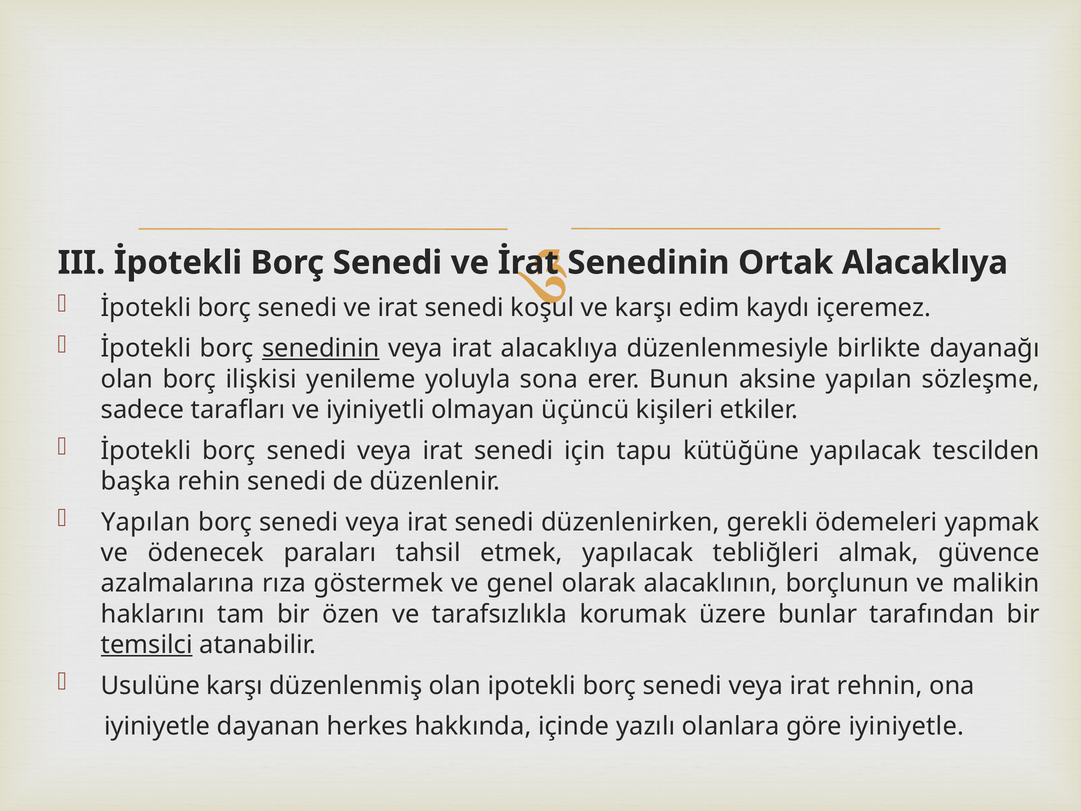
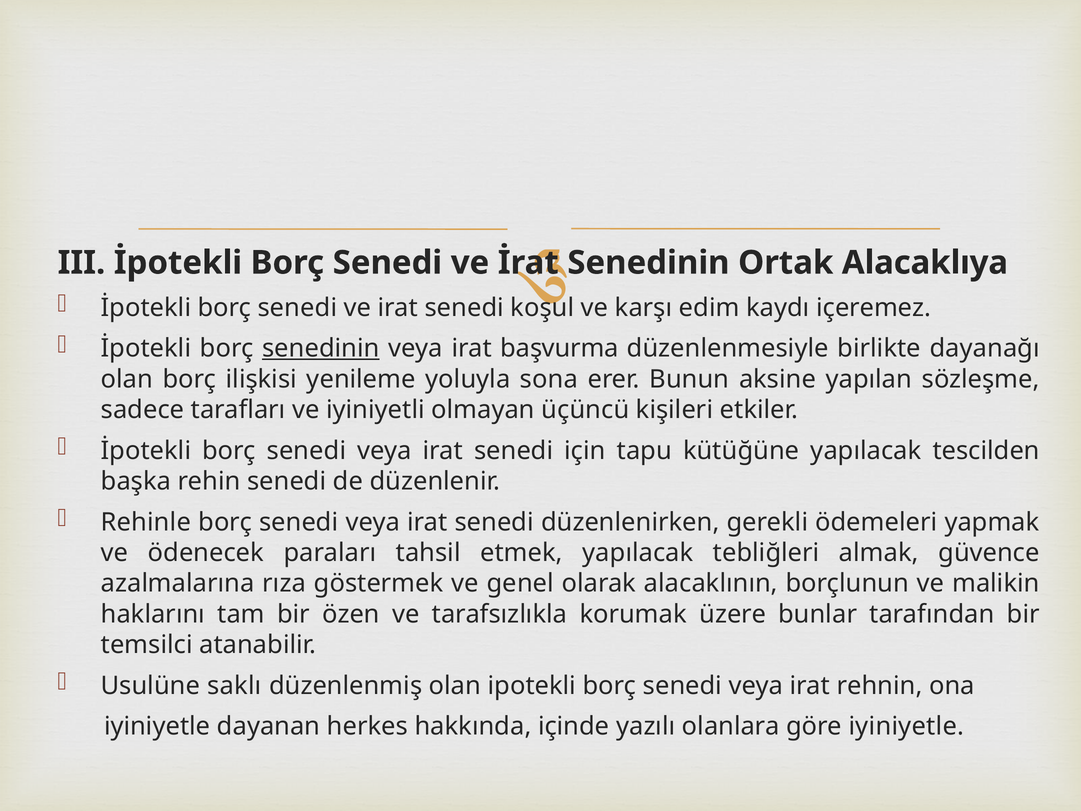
irat alacaklıya: alacaklıya -> başvurma (559, 348)
Yapılan: Yapılan -> Rehinle (146, 522)
temsilci underline: present -> none (147, 645)
Usulüne karşı: karşı -> saklı (234, 685)
